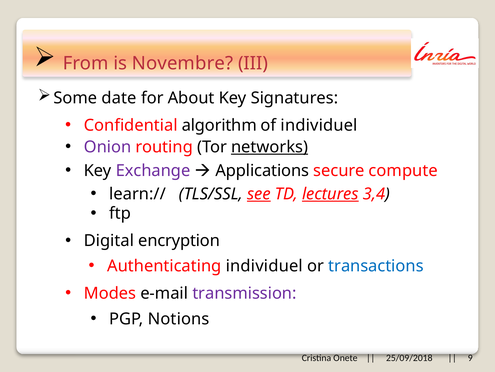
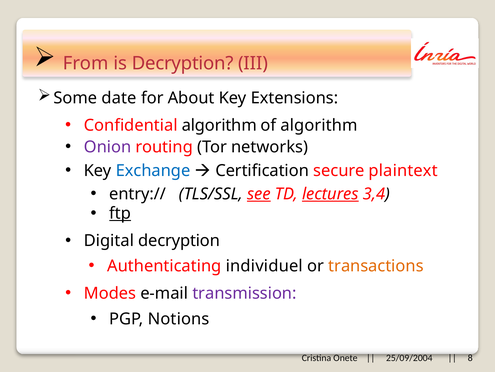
is Novembre: Novembre -> Decryption (183, 63)
Signatures: Signatures -> Extensions (294, 98)
of individuel: individuel -> algorithm (319, 125)
networks underline: present -> none (270, 147)
Exchange colour: purple -> blue (153, 170)
Applications: Applications -> Certification (262, 170)
compute: compute -> plaintext (403, 170)
learn://: learn:// -> entry:// (138, 194)
ftp underline: none -> present (120, 213)
Digital encryption: encryption -> decryption (179, 240)
transactions colour: blue -> orange (376, 265)
25/09/2018: 25/09/2018 -> 25/09/2004 (409, 357)
9: 9 -> 8 (470, 357)
